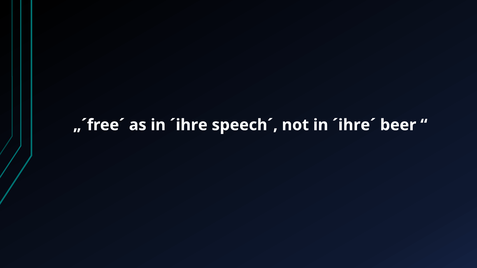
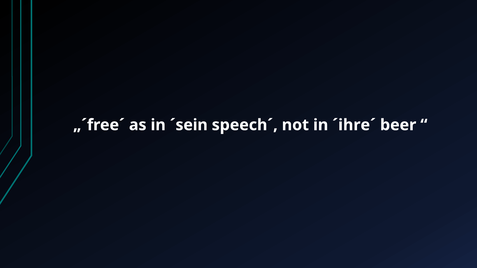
´ihre: ´ihre -> ´sein (189, 125)
